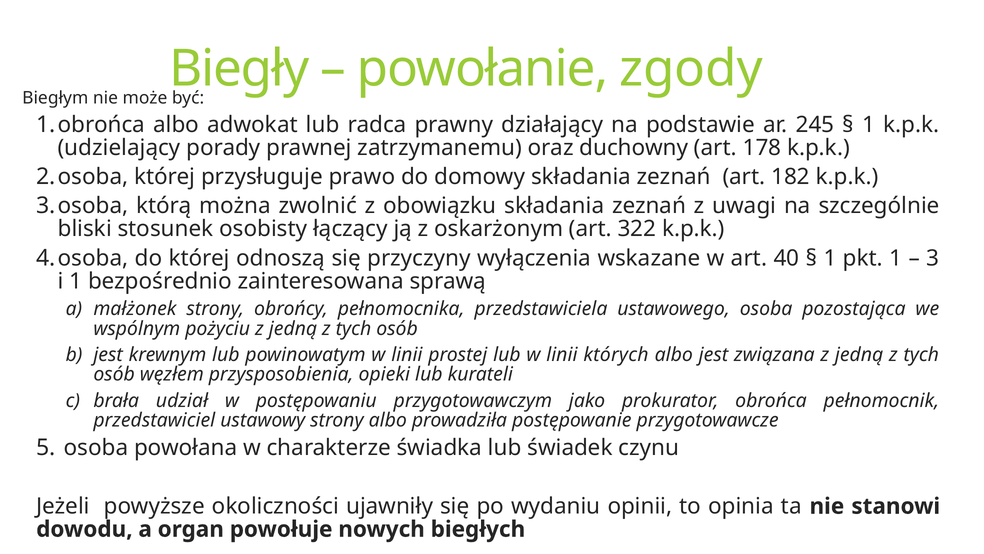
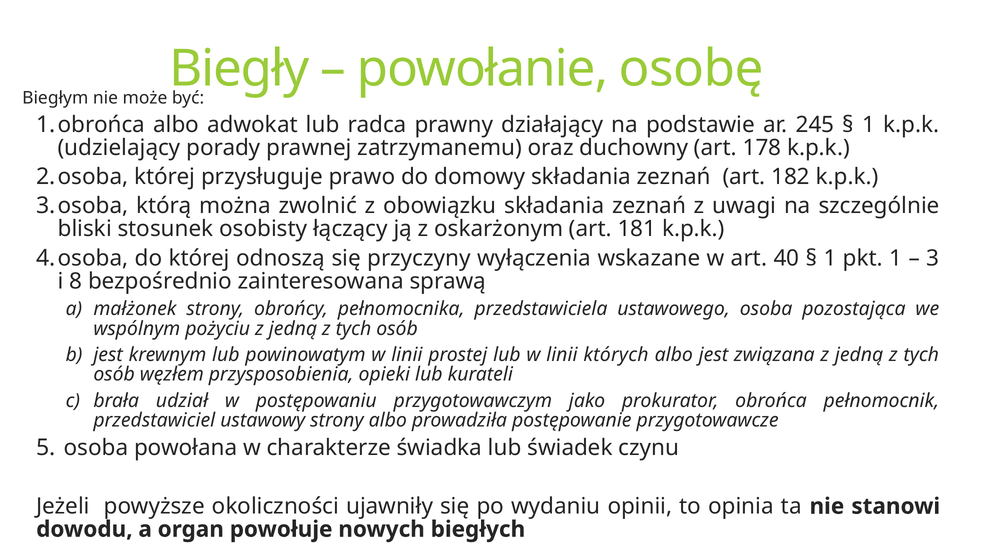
zgody: zgody -> osobę (691, 69)
322: 322 -> 181 (637, 229)
i 1: 1 -> 8 (76, 281)
